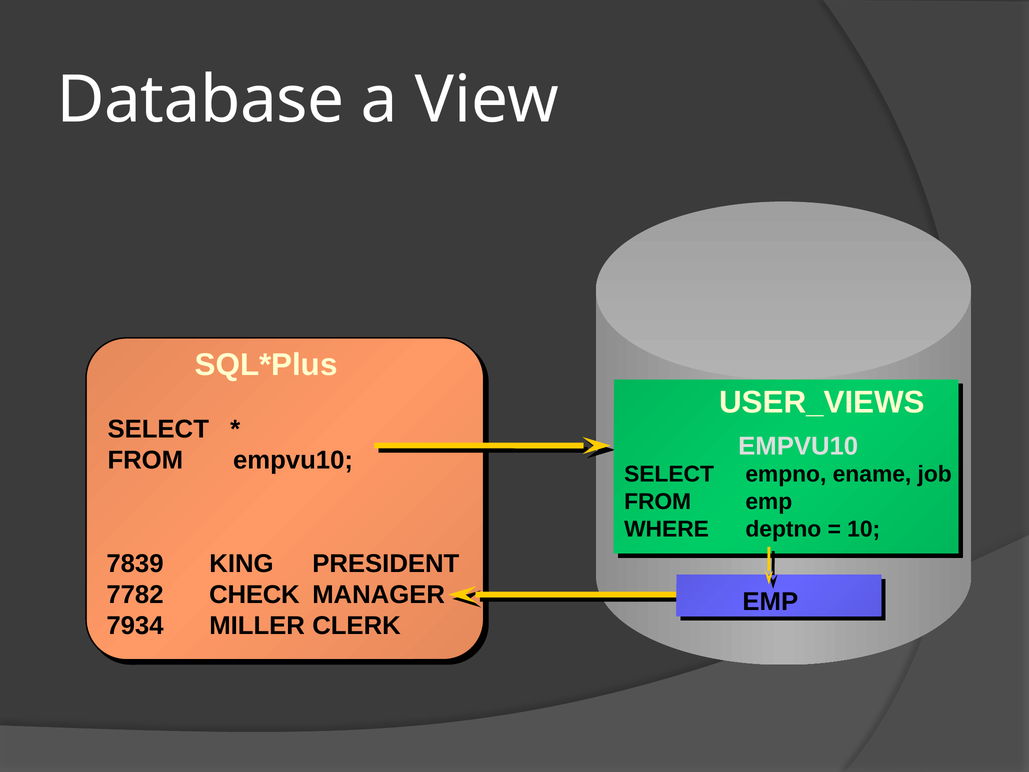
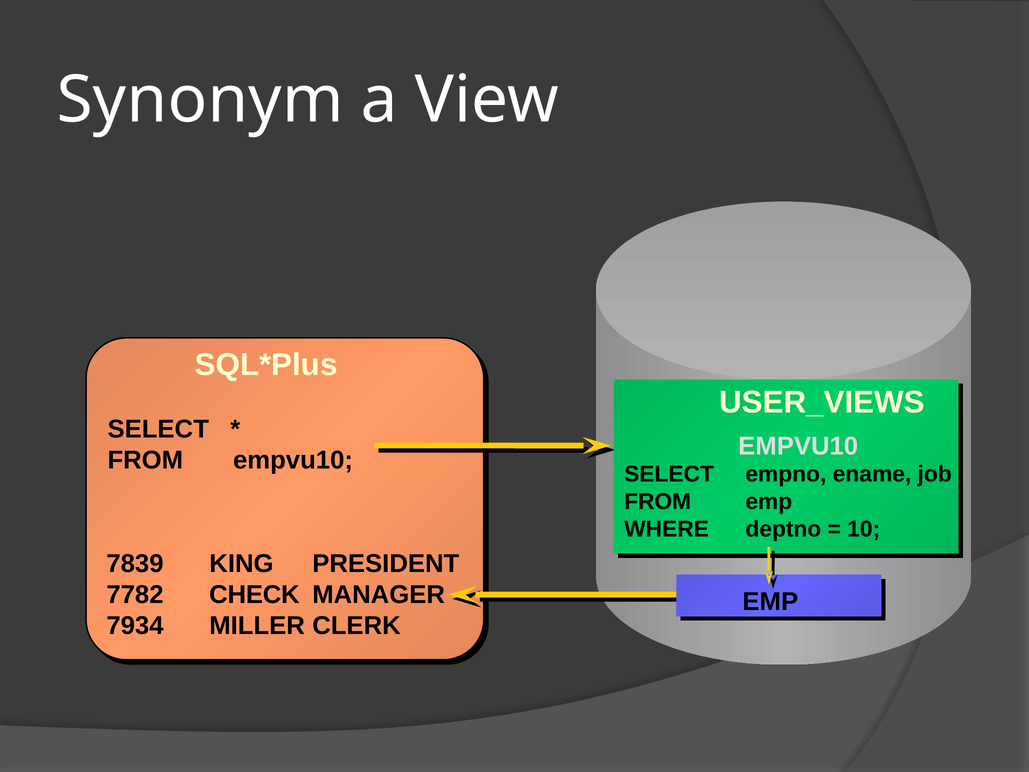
Database: Database -> Synonym (200, 100)
